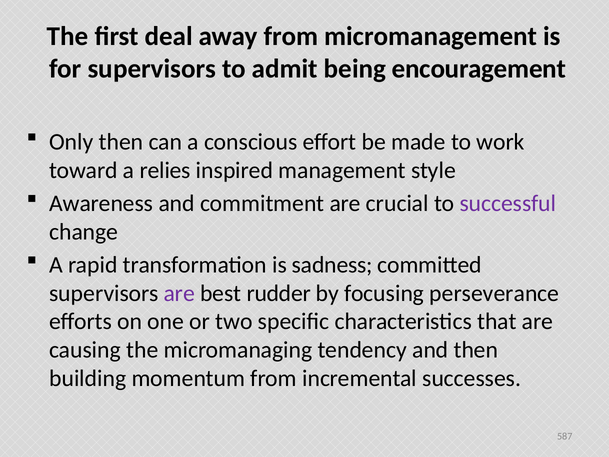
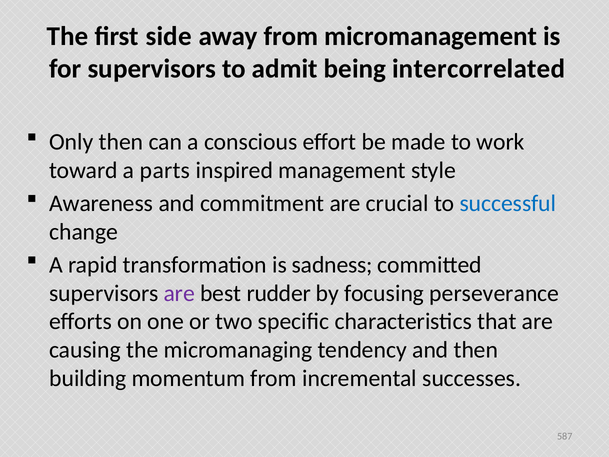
deal: deal -> side (169, 36)
encouragement: encouragement -> intercorrelated (479, 69)
relies: relies -> parts (165, 170)
successful colour: purple -> blue (508, 203)
